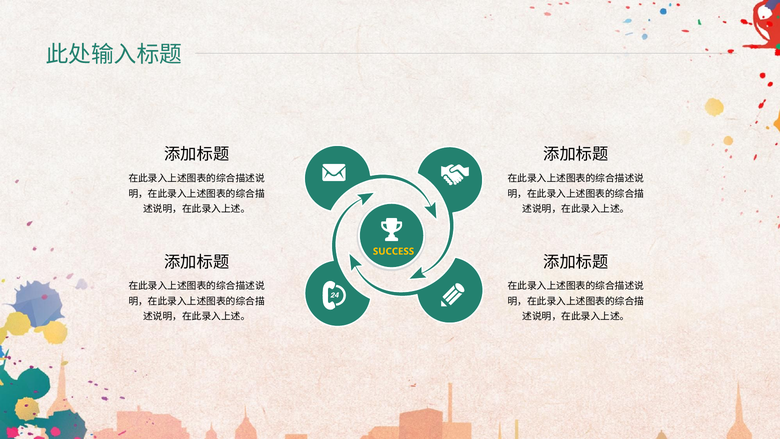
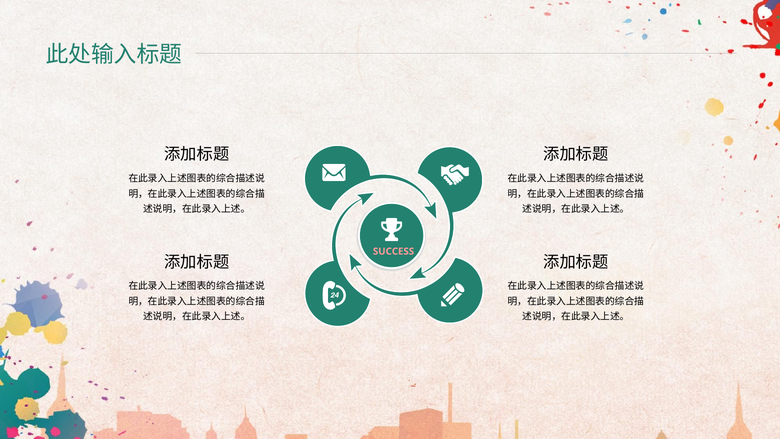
SUCCESS colour: yellow -> pink (393, 251)
